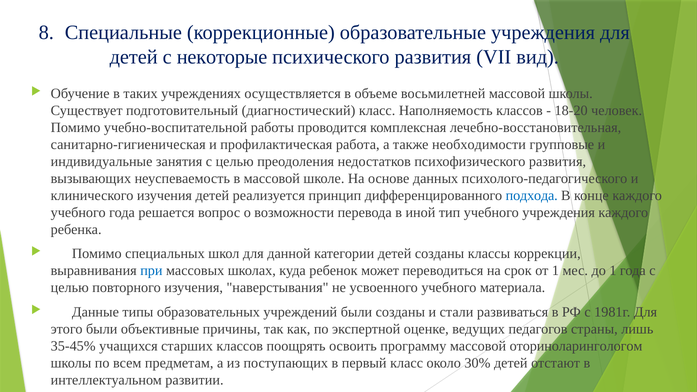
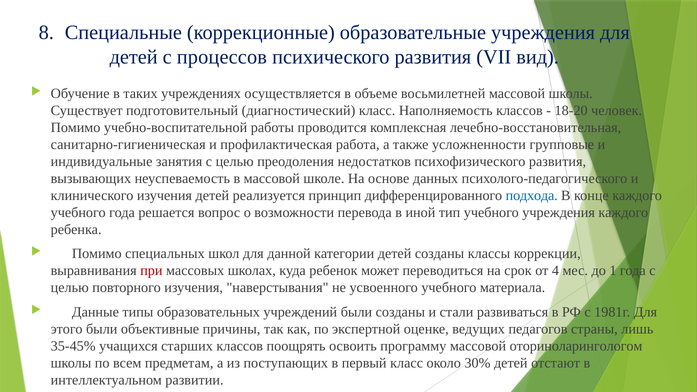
некоторые: некоторые -> процессов (222, 57)
необходимости: необходимости -> усложненности (479, 144)
при colour: blue -> red (151, 271)
от 1: 1 -> 4 (555, 271)
